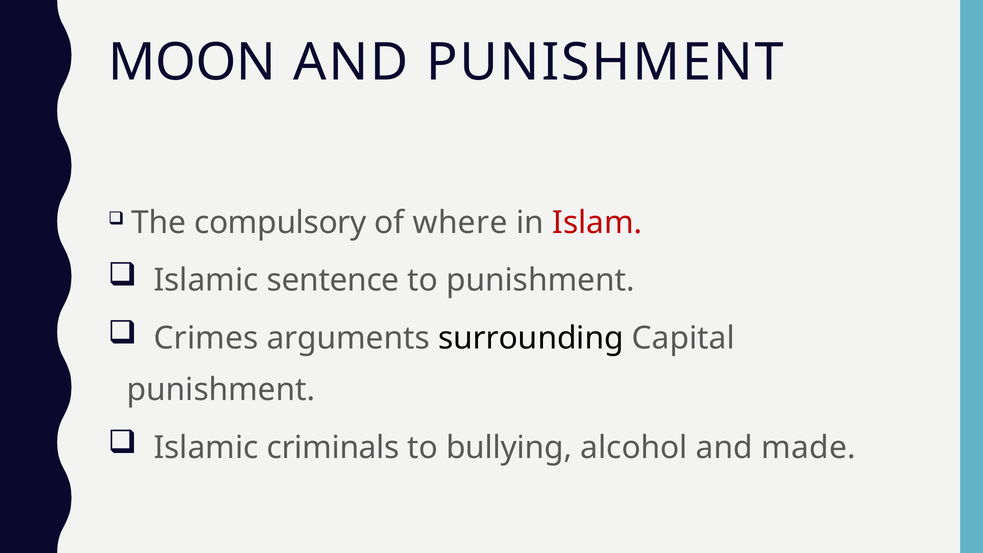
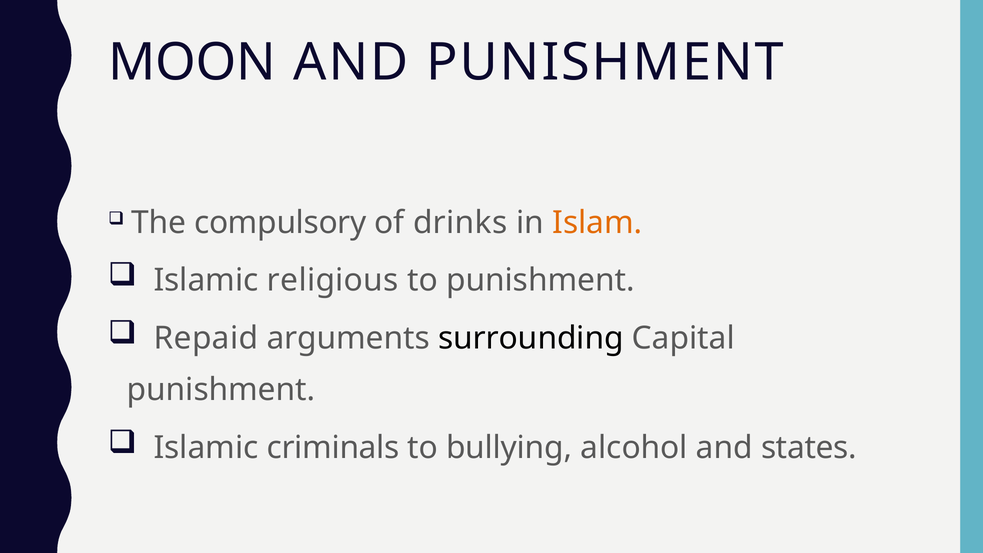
where: where -> drinks (460, 223)
Islam colour: red -> orange (597, 223)
sentence: sentence -> religious (333, 280)
Crimes: Crimes -> Repaid (206, 338)
made: made -> states (809, 448)
